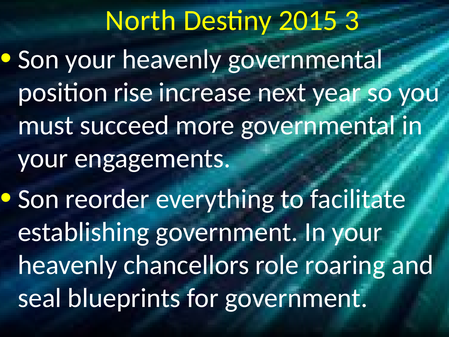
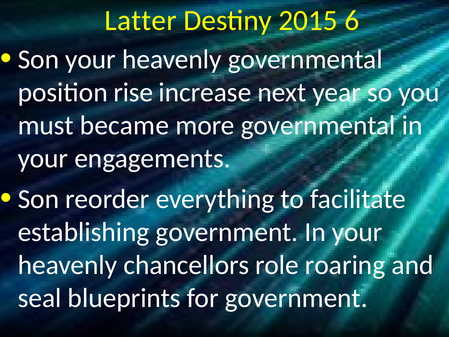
North: North -> Latter (141, 20)
3: 3 -> 6 (352, 20)
succeed: succeed -> became (124, 125)
